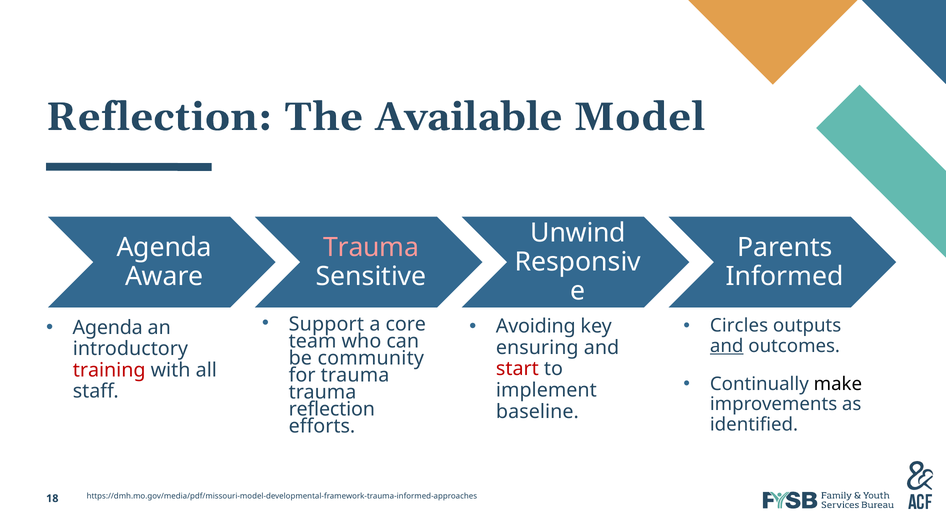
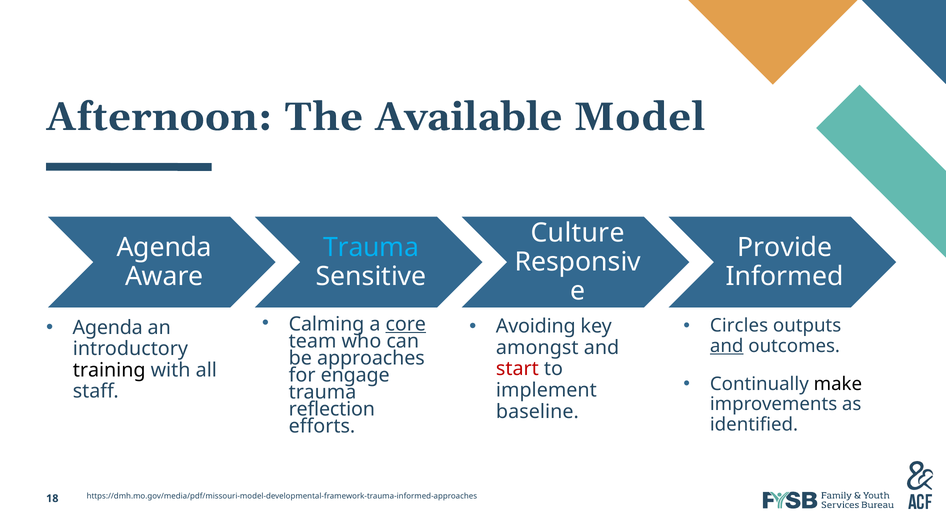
Reflection: Reflection -> Afternoon (159, 117)
Unwind: Unwind -> Culture (578, 233)
Trauma colour: pink -> light blue (371, 248)
Parents: Parents -> Provide (785, 248)
Support: Support -> Calming (327, 324)
core underline: none -> present (406, 324)
ensuring: ensuring -> amongst (537, 348)
community: community -> approaches (371, 358)
training colour: red -> black (109, 370)
for trauma: trauma -> engage (355, 375)
